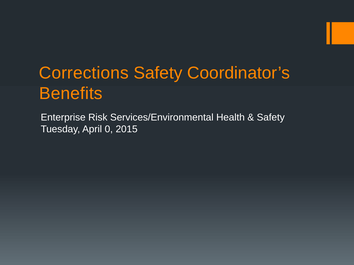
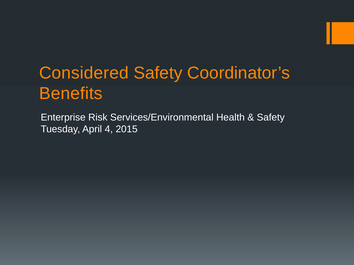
Corrections: Corrections -> Considered (84, 73)
0: 0 -> 4 (109, 129)
